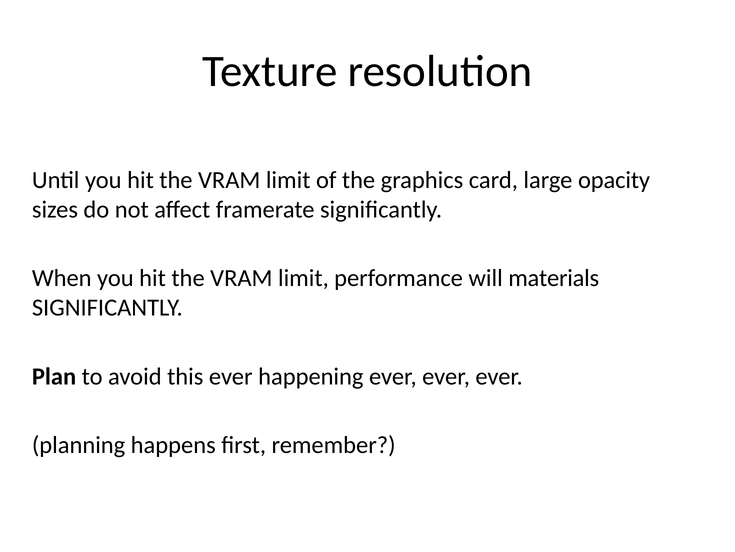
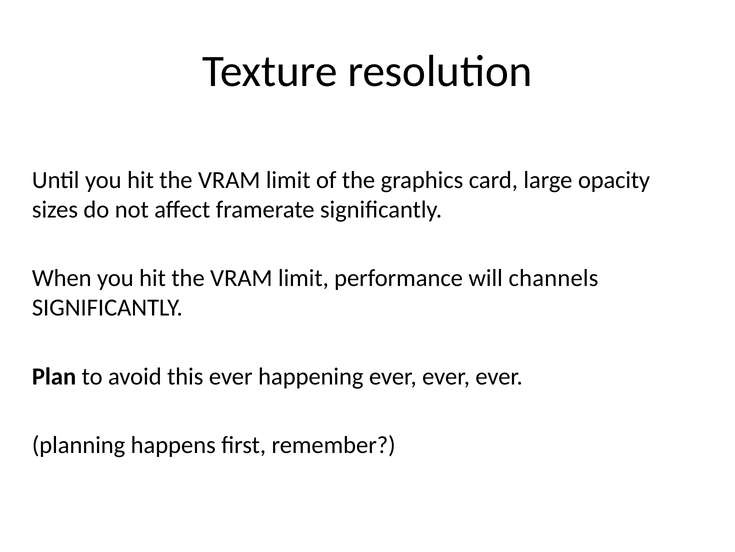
materials: materials -> channels (553, 278)
